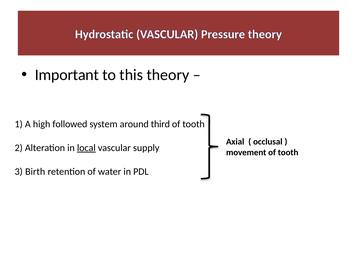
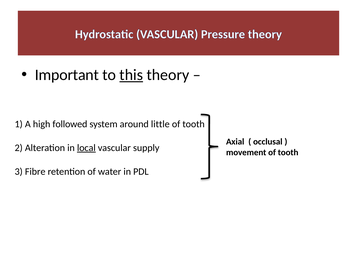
this underline: none -> present (131, 75)
third: third -> little (160, 124)
Birth: Birth -> Fibre (35, 172)
